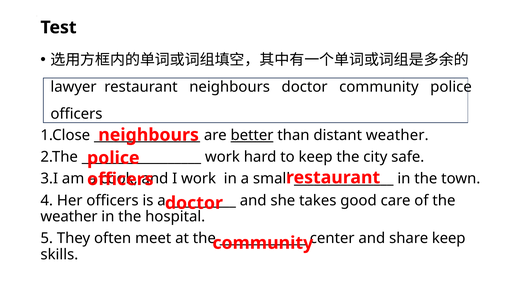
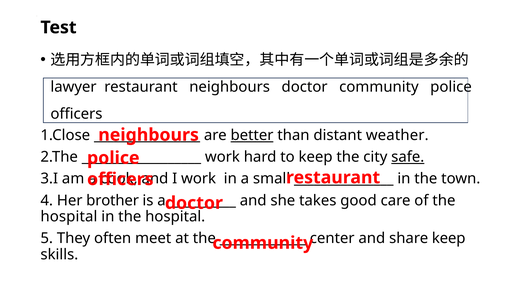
safe underline: none -> present (408, 157)
Her officers: officers -> brother (113, 200)
weather: weather -> hospital (69, 216)
